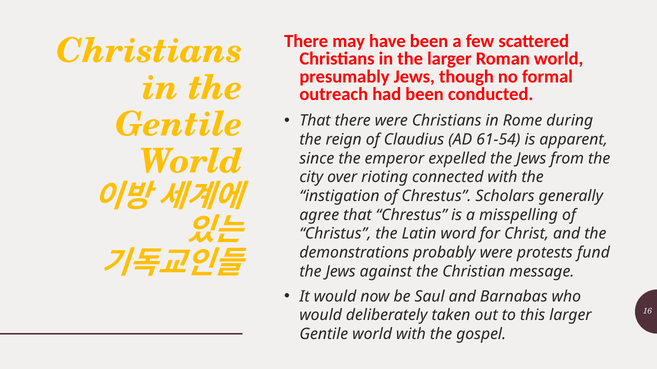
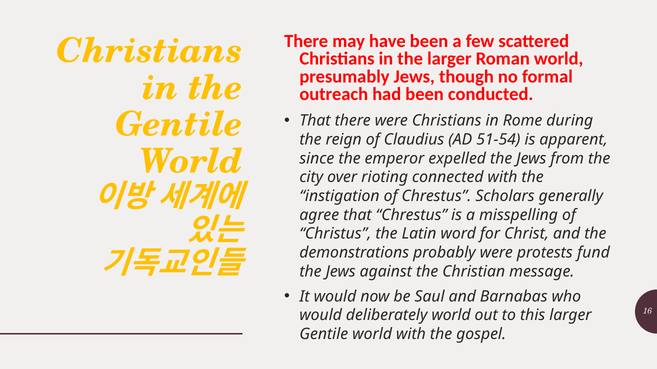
61-54: 61-54 -> 51-54 (498, 140)
deliberately taken: taken -> world (451, 316)
